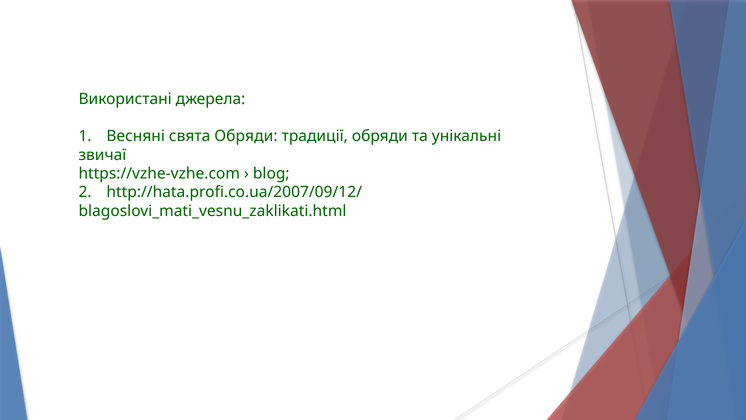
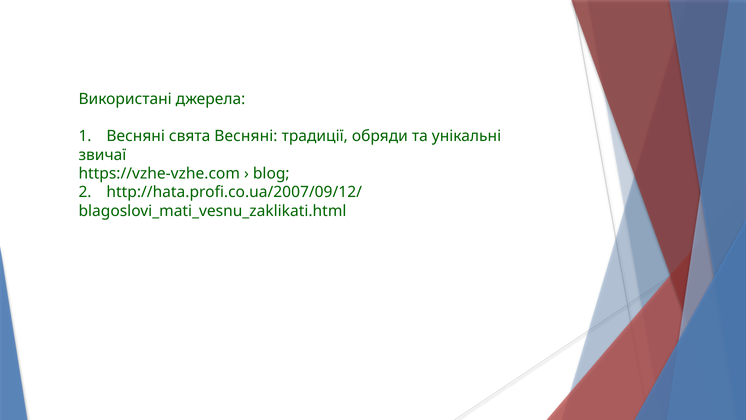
свята Обряди: Обряди -> Весняні (246, 136)
